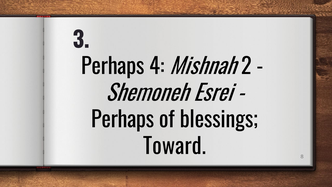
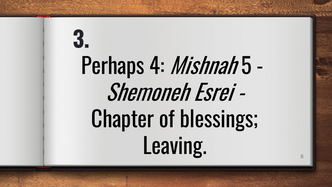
2: 2 -> 5 (246, 67)
Perhaps: Perhaps -> Chapter (123, 120)
Toward: Toward -> Leaving (175, 147)
